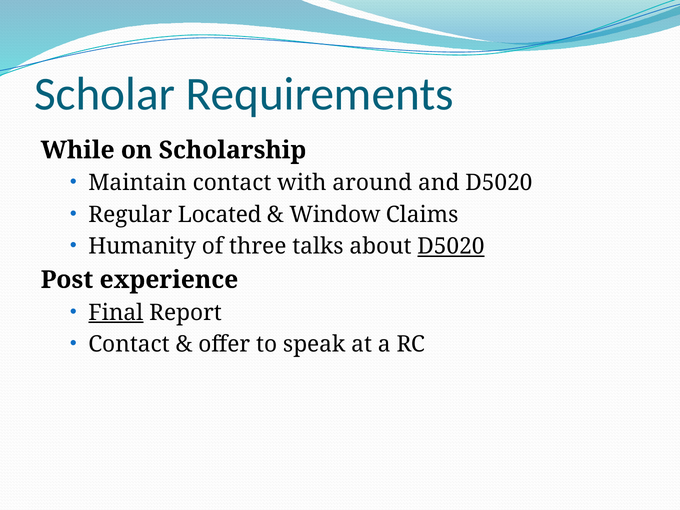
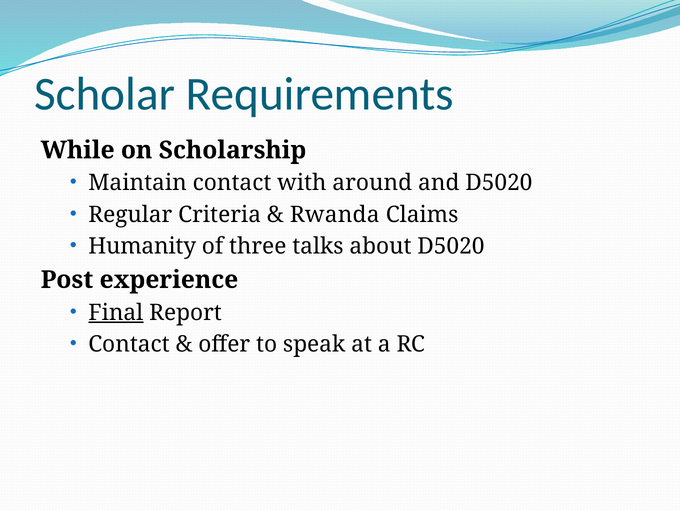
Located: Located -> Criteria (220, 215)
Window: Window -> Rwanda (335, 215)
D5020 underline: present -> none (451, 246)
